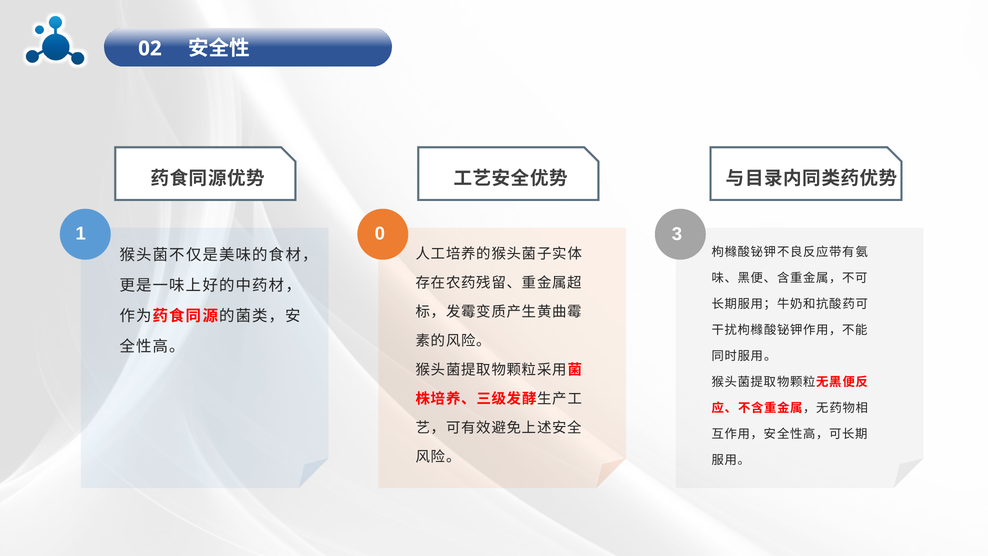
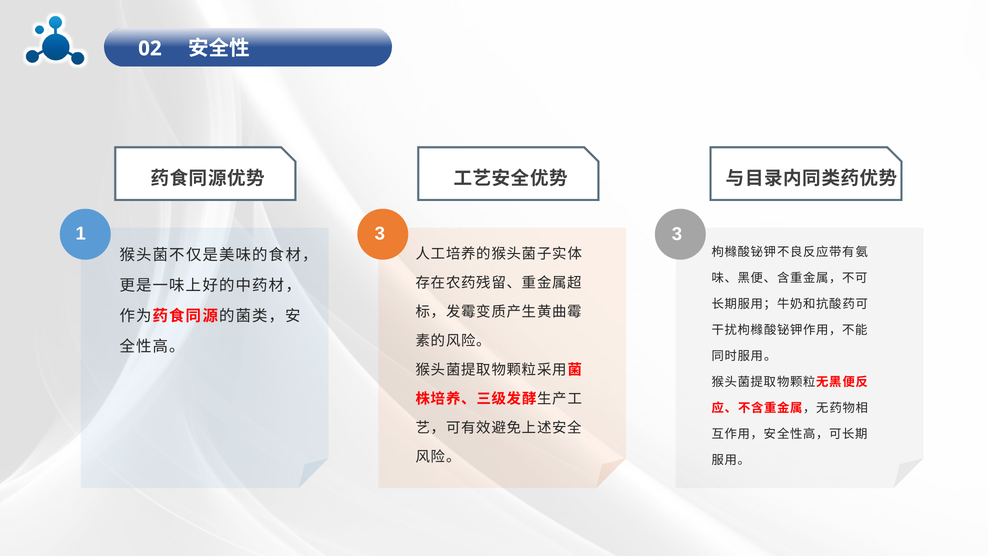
1 0: 0 -> 3 (380, 234)
